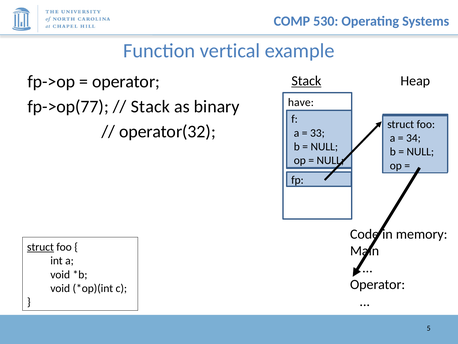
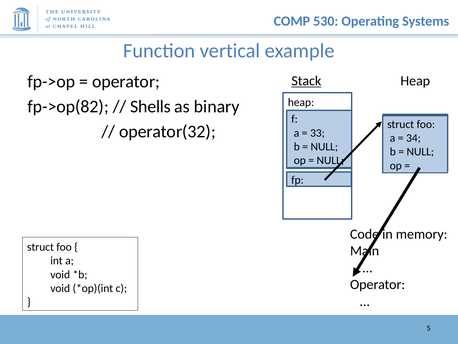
have: have -> heap (301, 102)
fp->op(77: fp->op(77 -> fp->op(82 (68, 106)
Stack: Stack -> Shells (151, 106)
struct underline: present -> none (40, 247)
